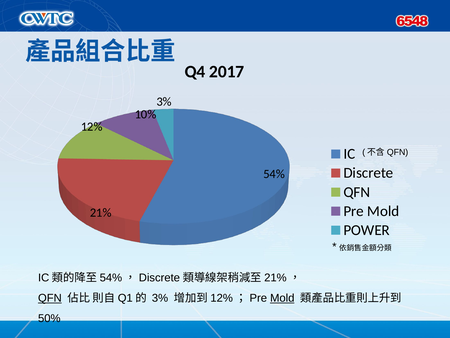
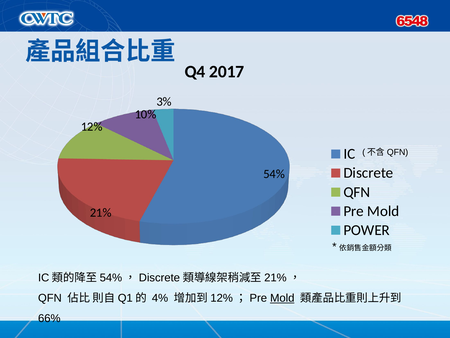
QFN underline: present -> none (50, 298)
3%: 3% -> 4% (160, 298)
50%: 50% -> 66% (49, 318)
